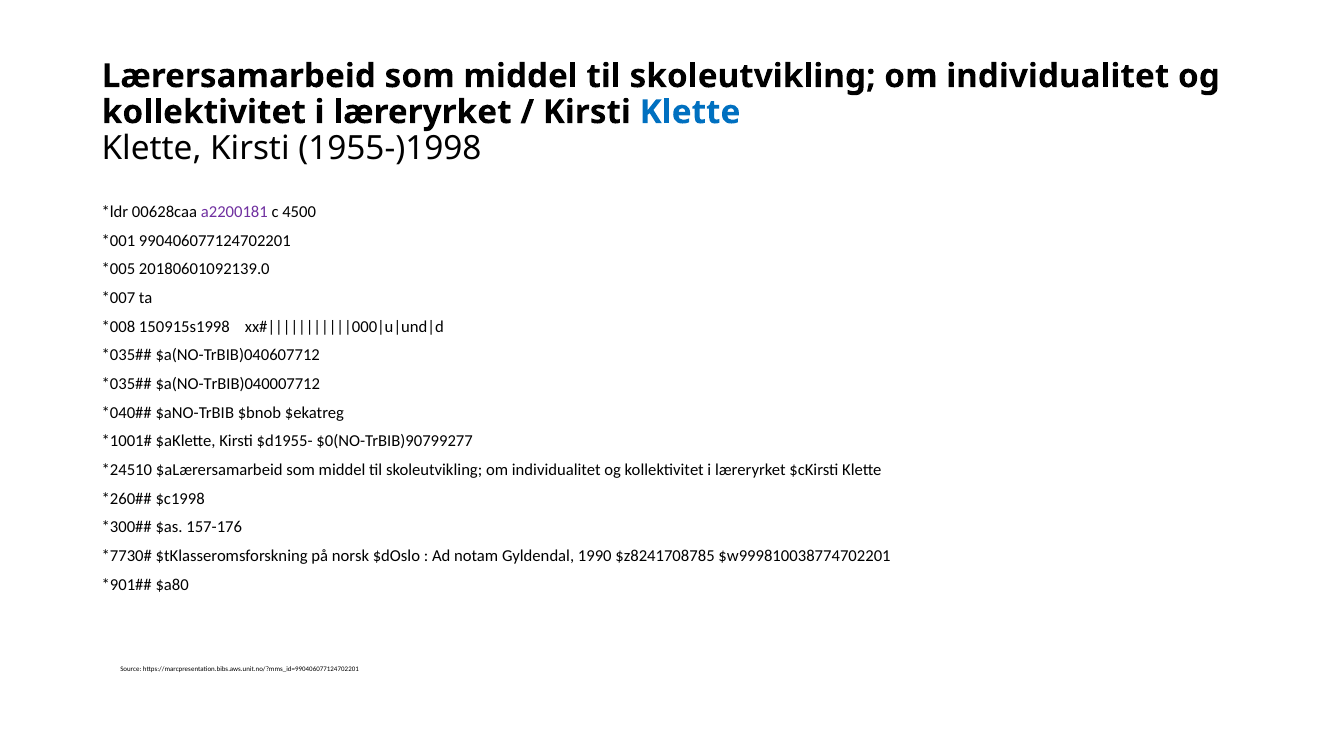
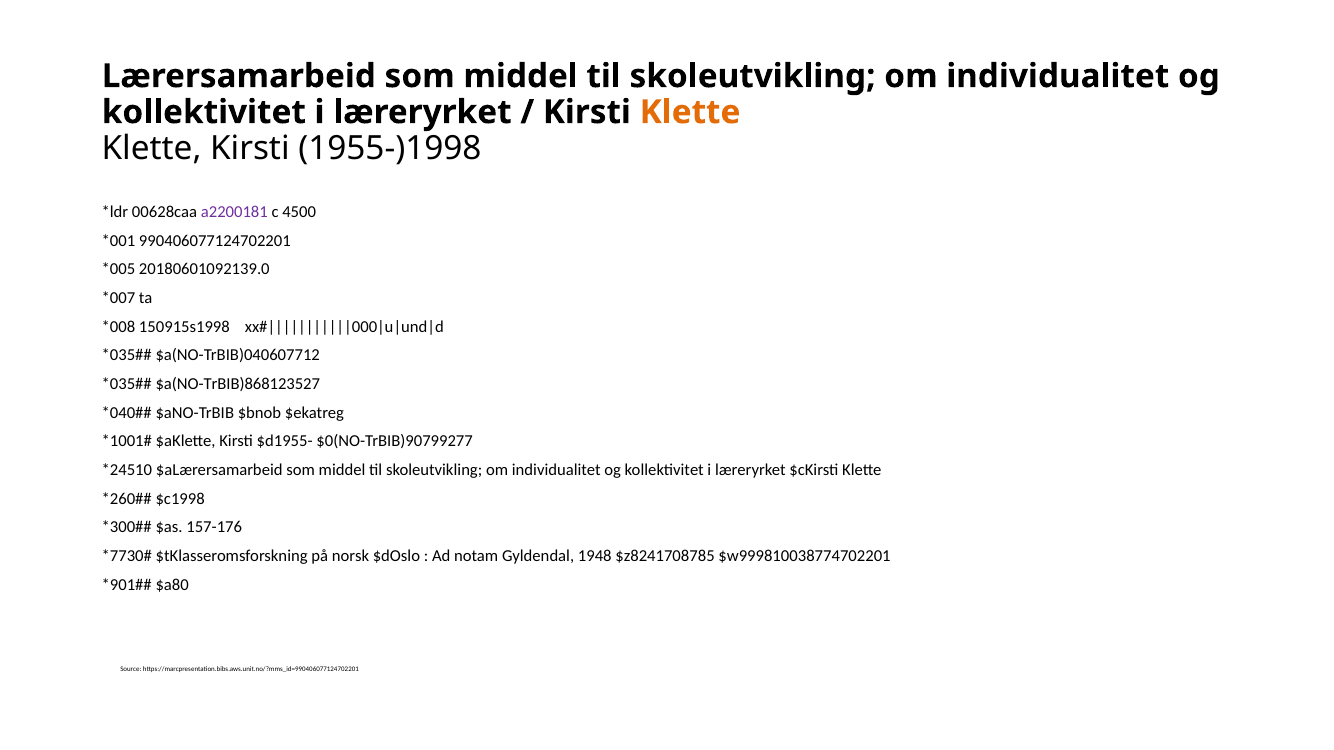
Klette colour: blue -> orange (690, 112)
$a(NO-TrBIB)040007712: $a(NO-TrBIB)040007712 -> $a(NO-TrBIB)868123527 (238, 384)
1990: 1990 -> 1948 (595, 556)
